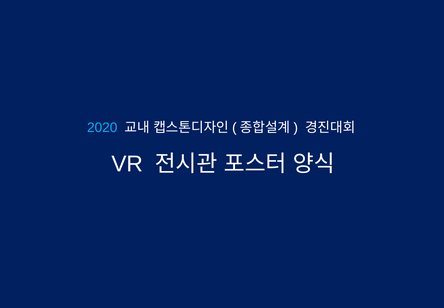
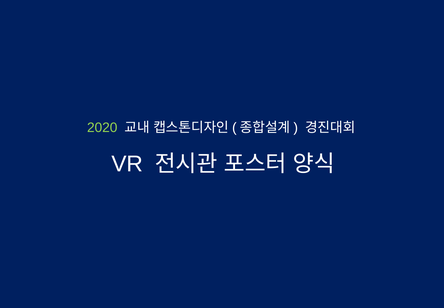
2020 colour: light blue -> light green (102, 127)
